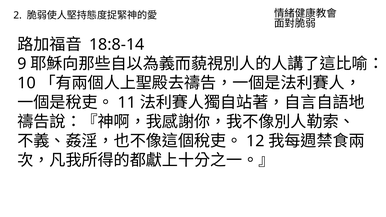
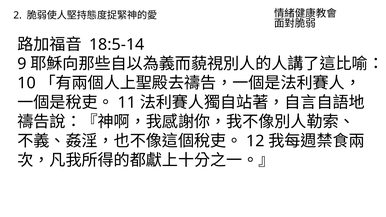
18:8-14: 18:8-14 -> 18:5-14 (117, 45)
